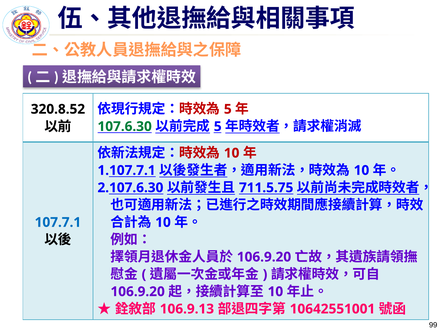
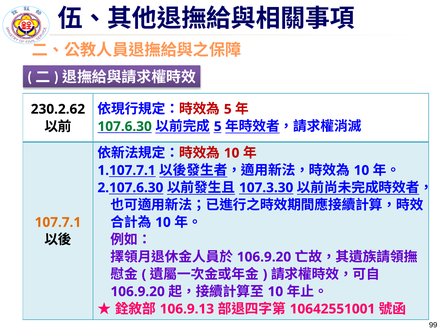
320.8.52: 320.8.52 -> 230.2.62 (58, 109)
711.5.75: 711.5.75 -> 107.3.30 (266, 188)
107.7.1 colour: blue -> orange (58, 223)
